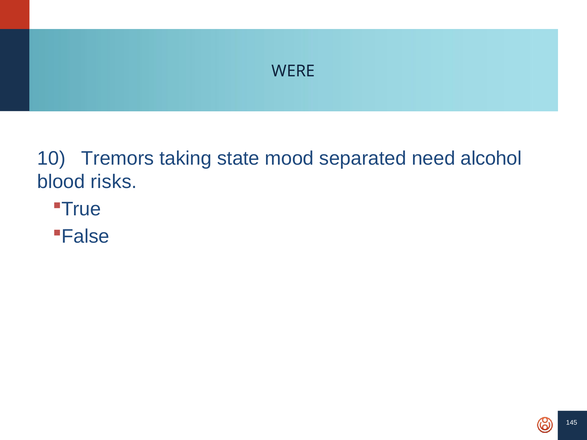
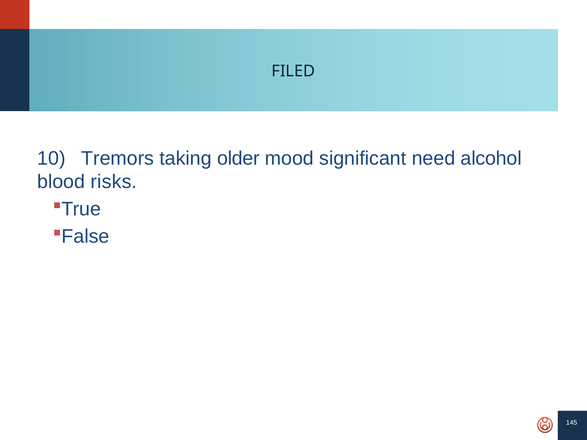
WERE: WERE -> FILED (293, 71)
state: state -> older (238, 158)
separated: separated -> significant (363, 158)
